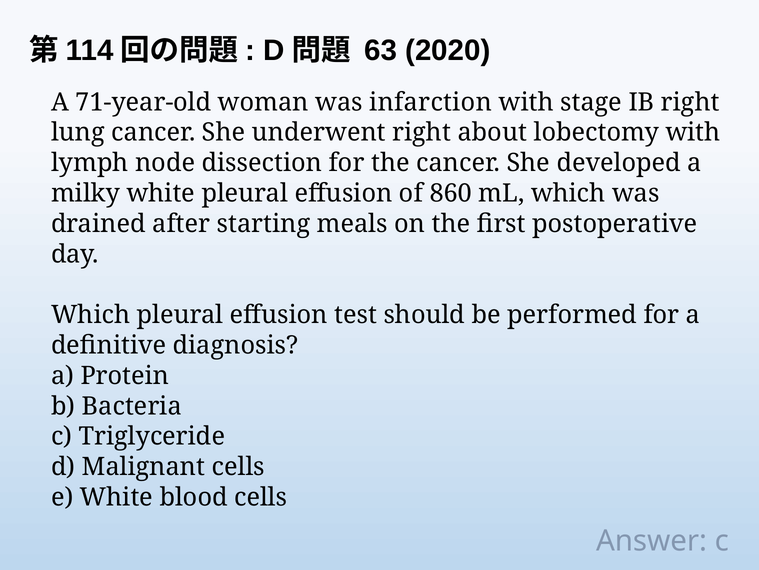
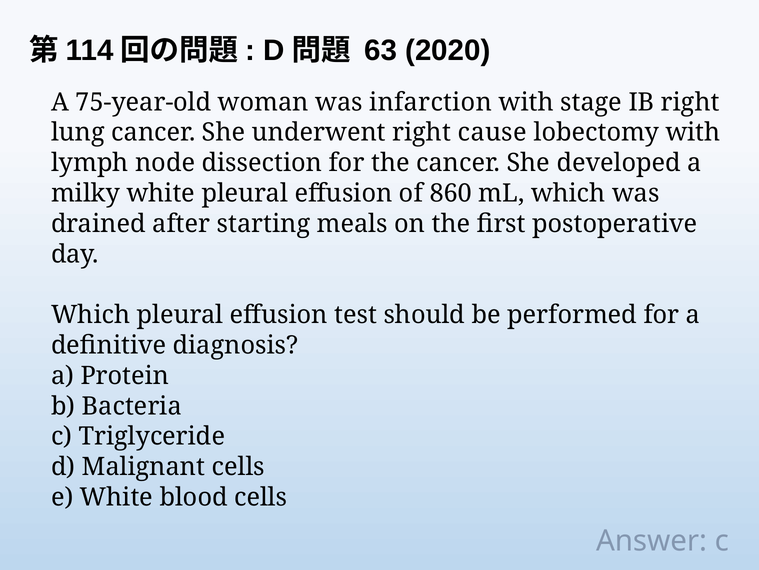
71-year-old: 71-year-old -> 75-year-old (143, 102)
about: about -> cause (492, 132)
